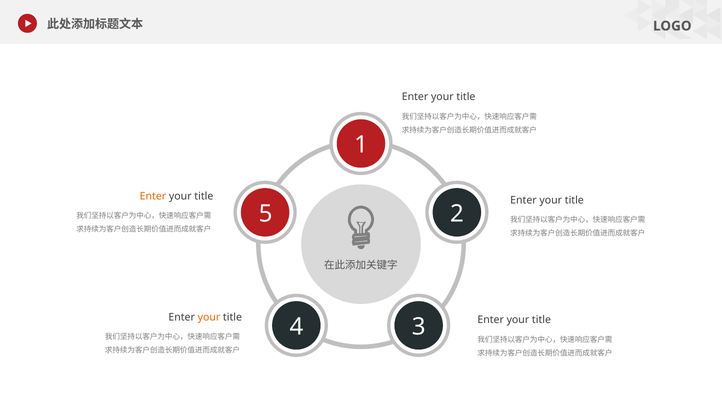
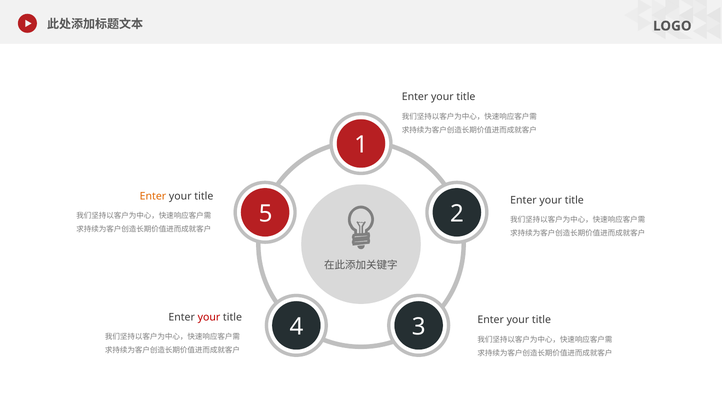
your colour: orange -> red (209, 317)
